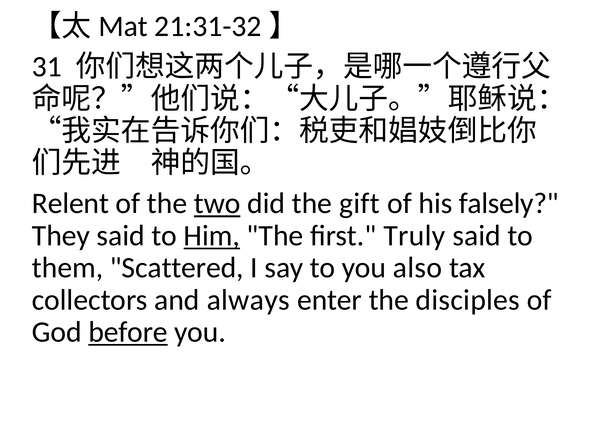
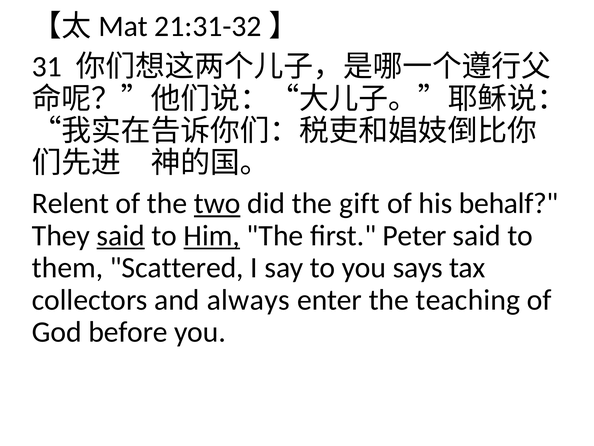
falsely: falsely -> behalf (509, 203)
said underline: none -> present (121, 235)
Truly: Truly -> Peter (415, 235)
also: also -> says (418, 267)
disciples: disciples -> teaching (468, 300)
before underline: present -> none (128, 332)
